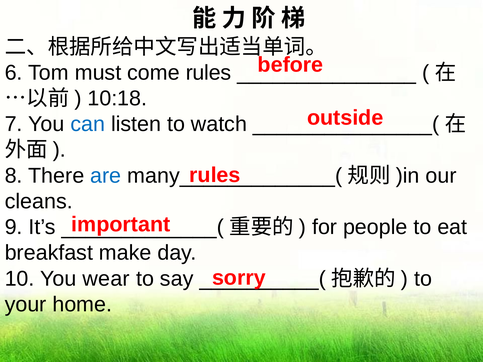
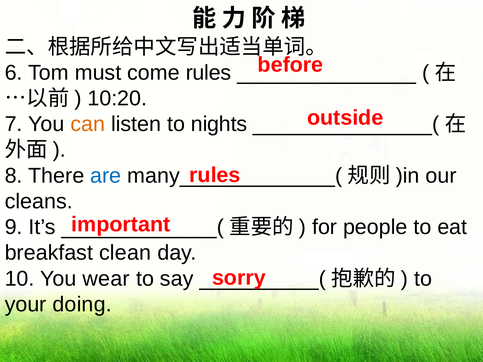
10:18: 10:18 -> 10:20 (117, 98)
can colour: blue -> orange (88, 124)
watch: watch -> nights (219, 124)
make: make -> clean (125, 253)
home: home -> doing (82, 305)
